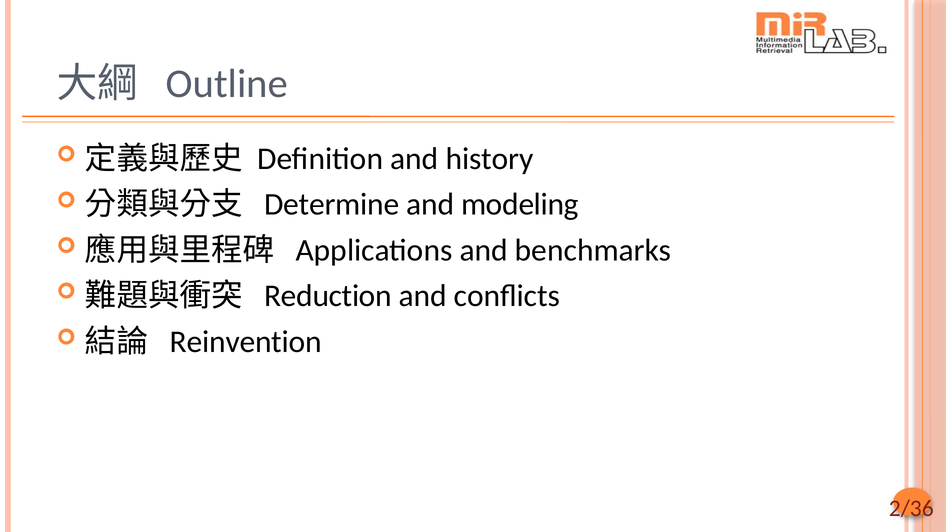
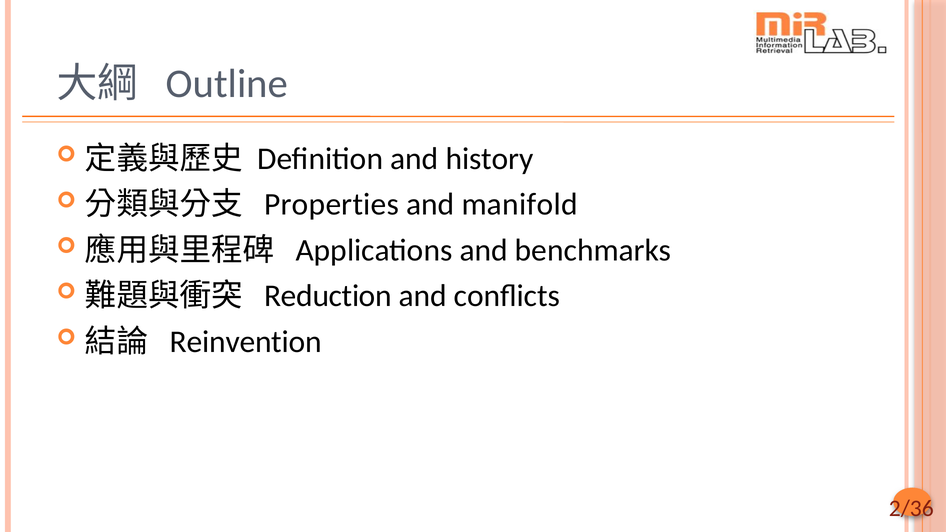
Determine: Determine -> Properties (332, 205)
modeling: modeling -> manifold (520, 205)
